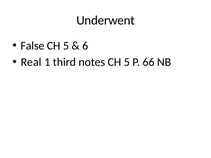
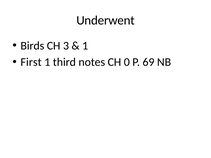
False: False -> Birds (32, 46)
5: 5 -> 3 (66, 46)
6: 6 -> 1 (85, 46)
Real: Real -> First (31, 62)
notes CH 5: 5 -> 0 (127, 62)
66: 66 -> 69 (149, 62)
